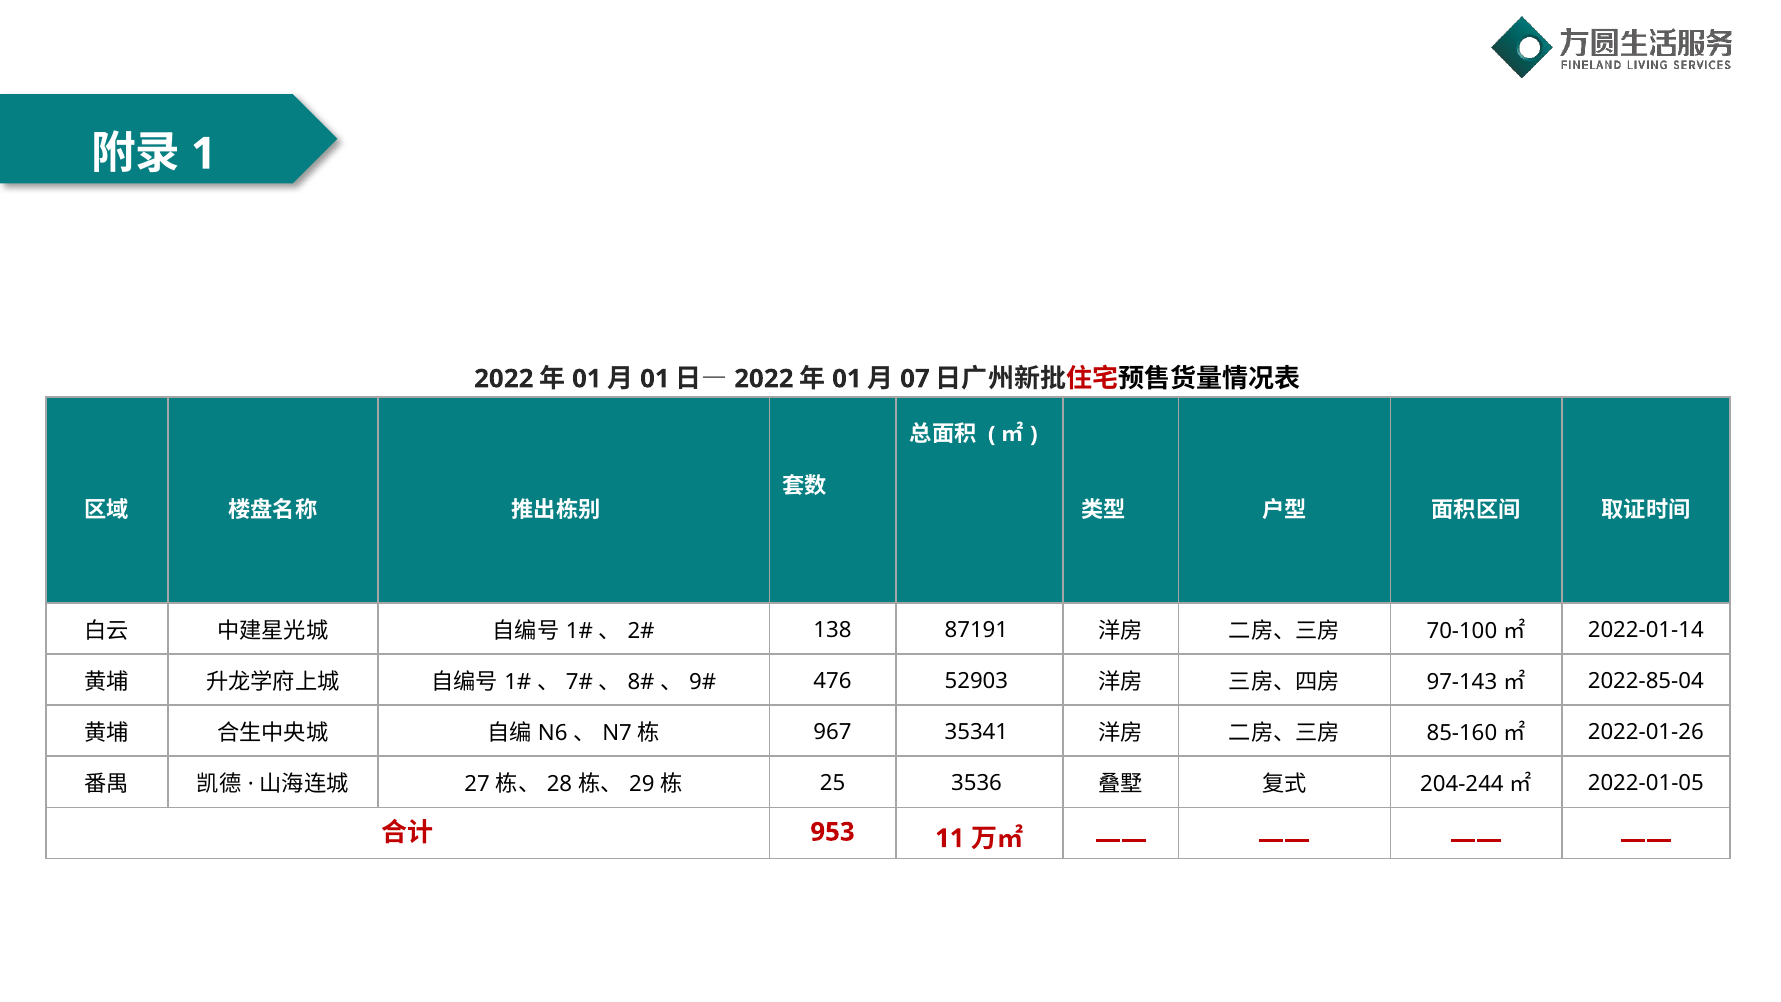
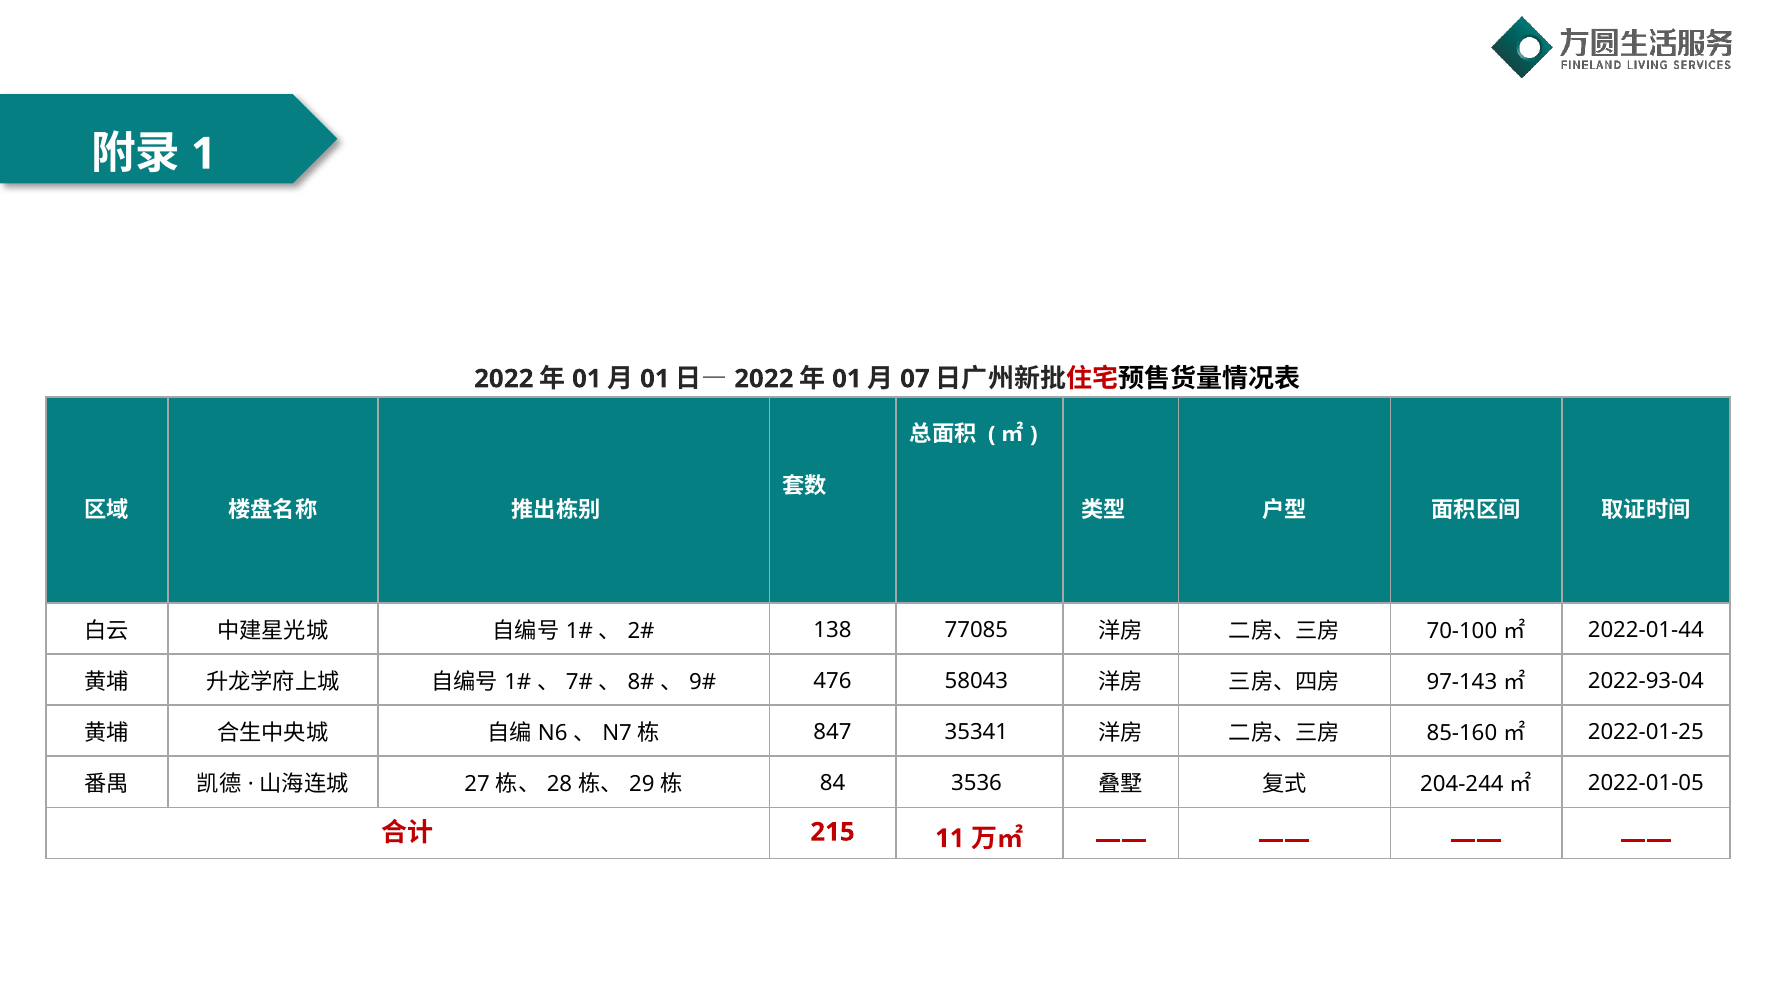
87191: 87191 -> 77085 (976, 630)
2022-01-14: 2022-01-14 -> 2022-01-44 (1646, 630)
52903: 52903 -> 58043 (976, 681)
2022-85-04: 2022-85-04 -> 2022-93-04 (1646, 681)
967: 967 -> 847 (833, 732)
2022-01-26: 2022-01-26 -> 2022-01-25 (1646, 732)
25: 25 -> 84 (833, 783)
953: 953 -> 215 (833, 832)
